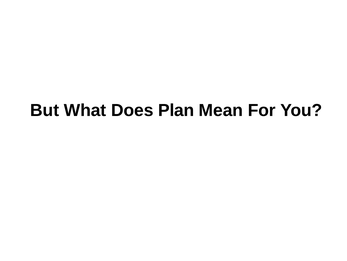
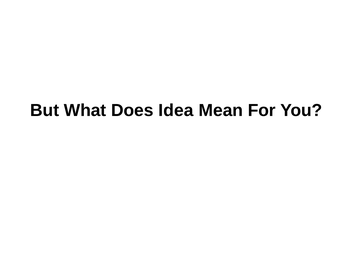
Plan: Plan -> Idea (176, 110)
